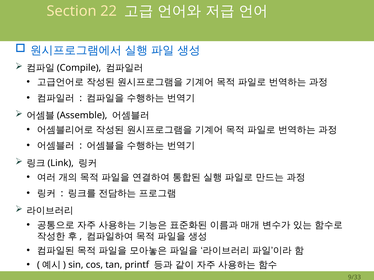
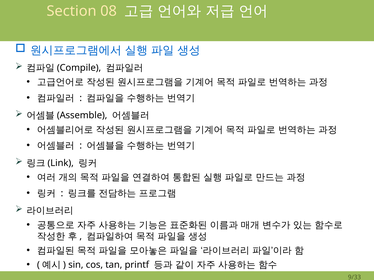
22: 22 -> 08 (109, 11)
